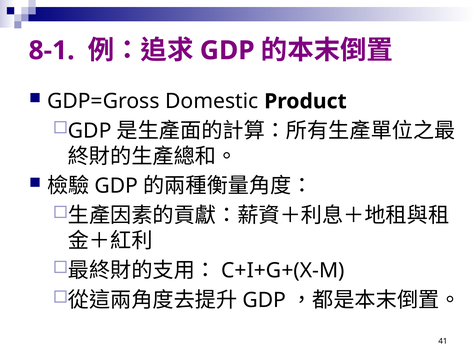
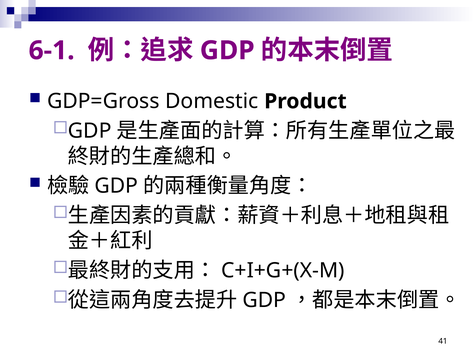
8-1: 8-1 -> 6-1 (52, 51)
